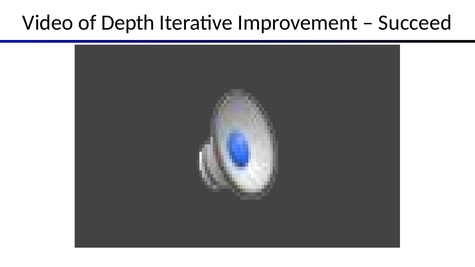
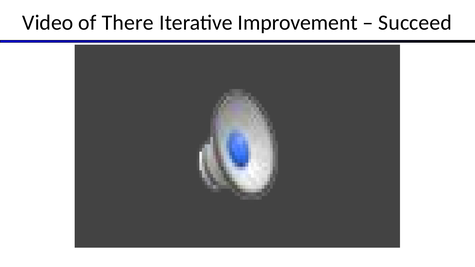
Depth: Depth -> There (128, 23)
